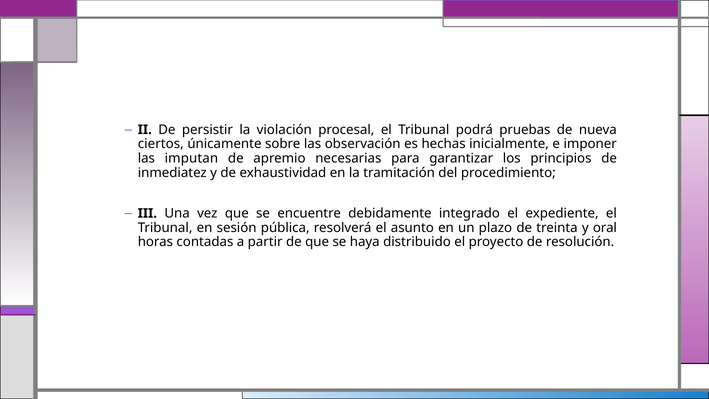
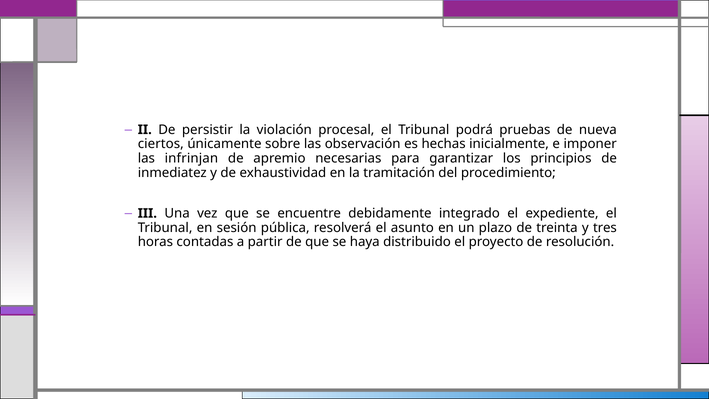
imputan: imputan -> infrinjan (191, 158)
oral: oral -> tres (605, 228)
